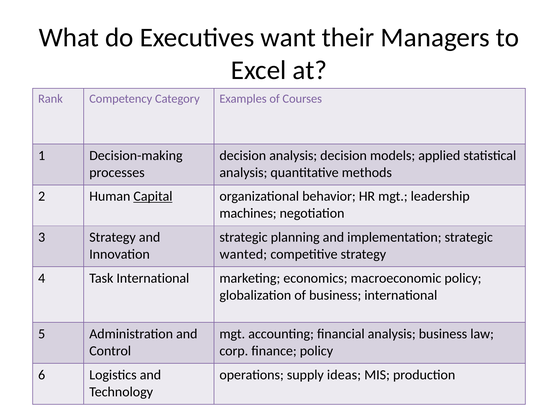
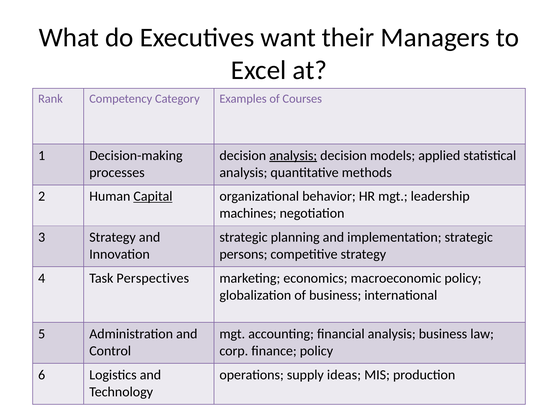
analysis underline: none -> present (293, 156)
wanted: wanted -> persons (243, 255)
Task International: International -> Perspectives (153, 279)
